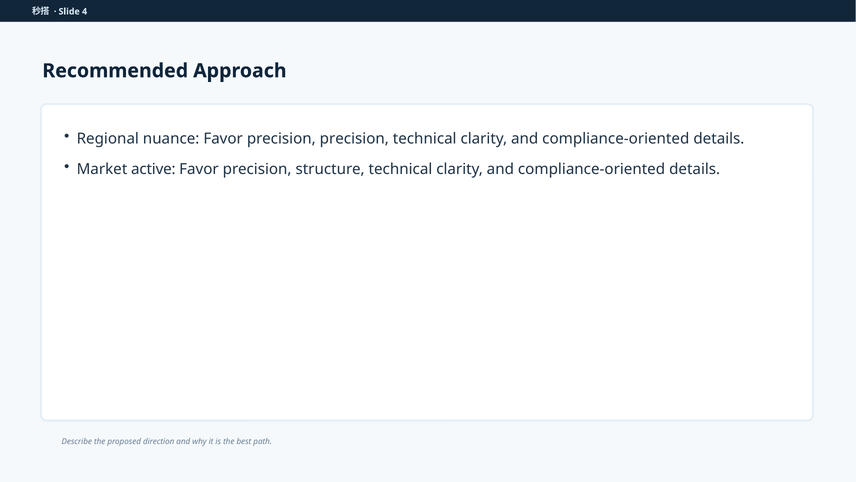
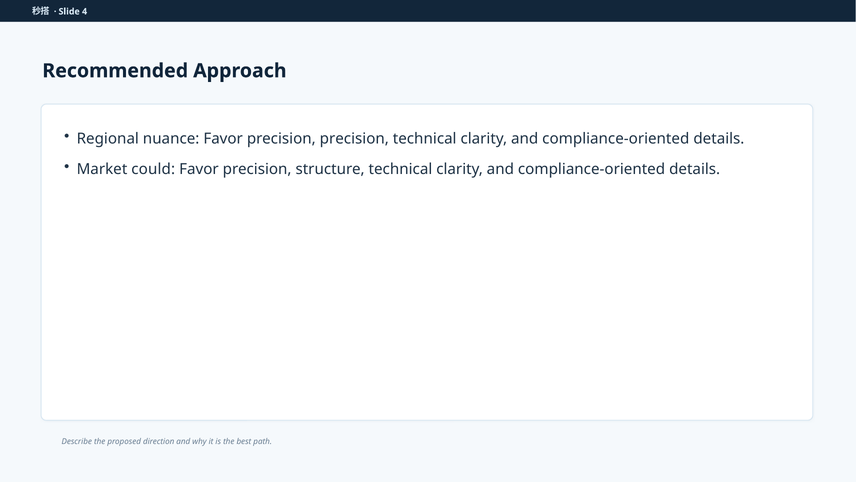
active: active -> could (153, 169)
